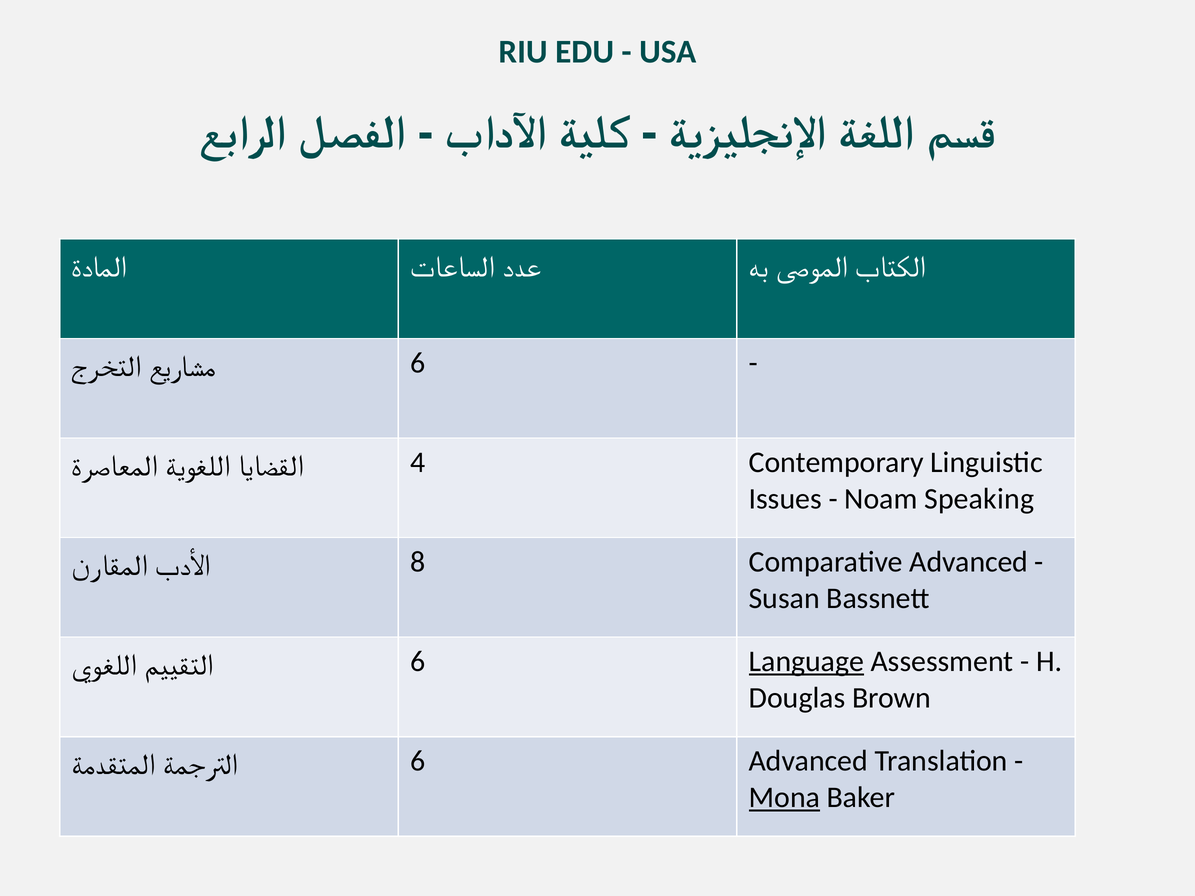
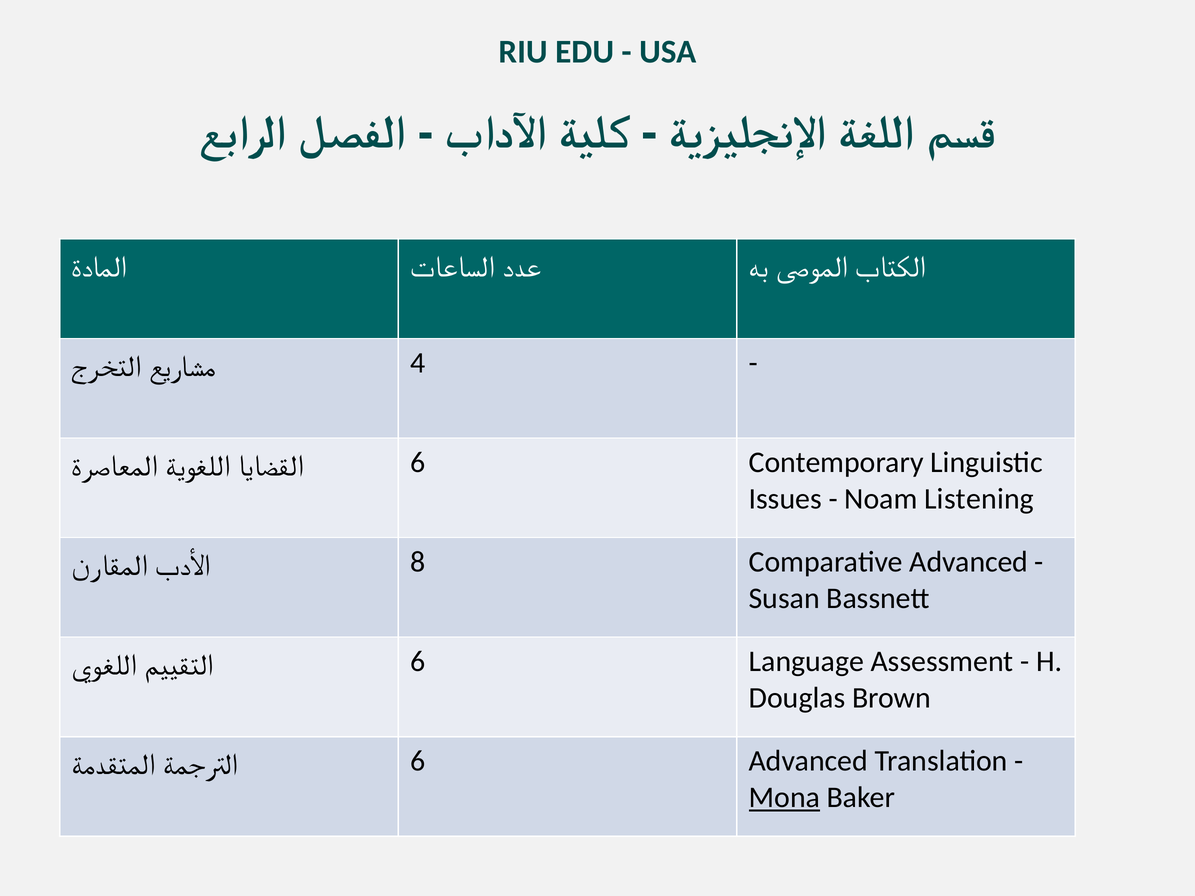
6: 6 -> 4 (418, 363)
4: 4 -> 6 (418, 463)
Speaking: Speaking -> Listening (979, 499)
Language underline: present -> none (806, 662)
